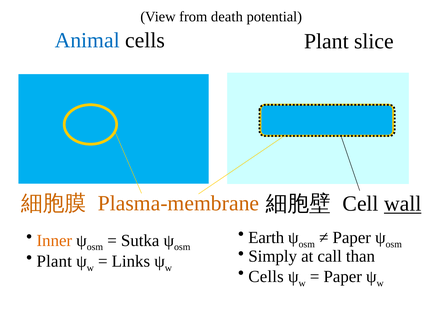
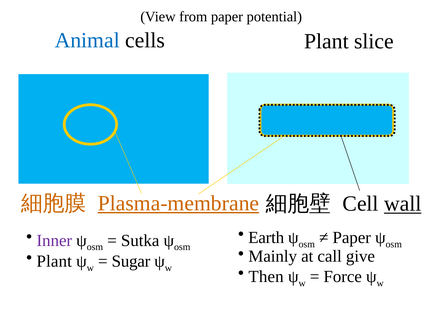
from death: death -> paper (227, 17)
Plasma-membrane underline: none -> present (178, 203)
Inner colour: orange -> purple (54, 240)
Simply: Simply -> Mainly (273, 256)
than: than -> give (360, 256)
Links: Links -> Sugar (131, 261)
Cells: Cells -> Then (266, 276)
Paper: Paper -> Force (343, 276)
